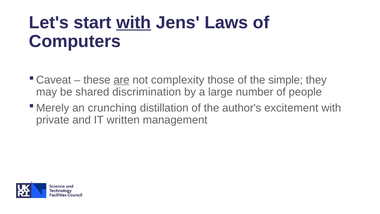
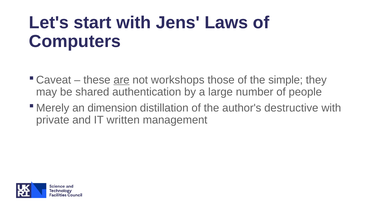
with underline: present -> none (134, 23)
complexity: complexity -> workshops (178, 80)
discrimination: discrimination -> authentication (147, 92)
crunching: crunching -> dimension (112, 108)
excitement: excitement -> destructive (291, 108)
